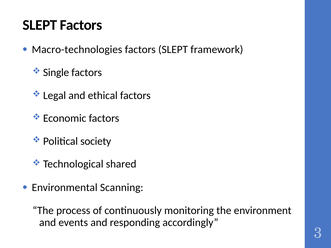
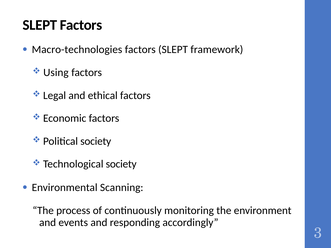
Single: Single -> Using (56, 73)
Technological shared: shared -> society (121, 164)
